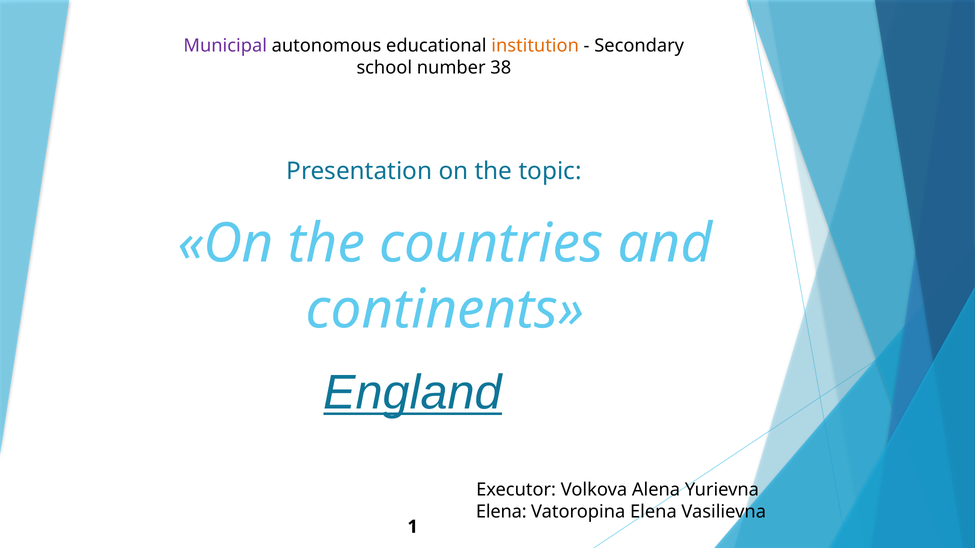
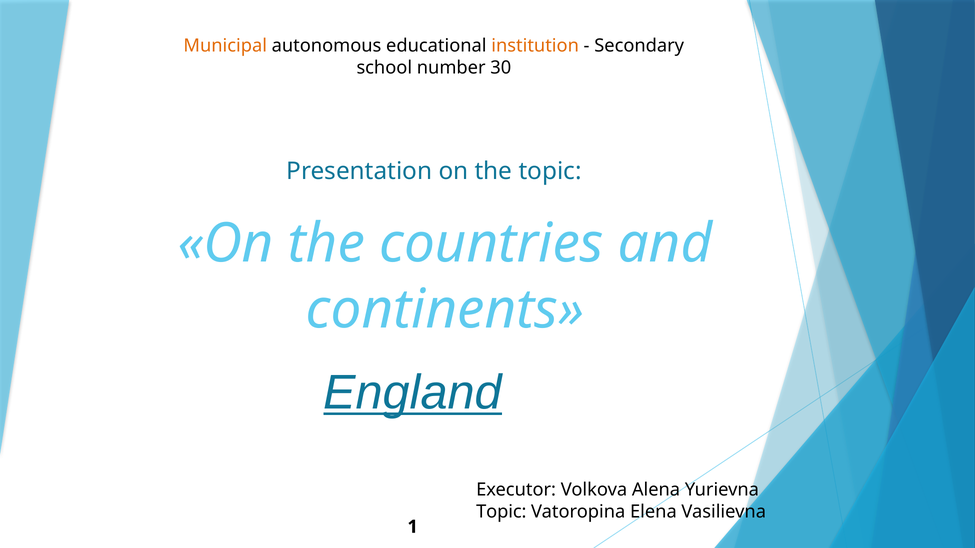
Municipal colour: purple -> orange (225, 46)
38: 38 -> 30 (501, 68)
Elena: Elena -> Topic (501, 512)
